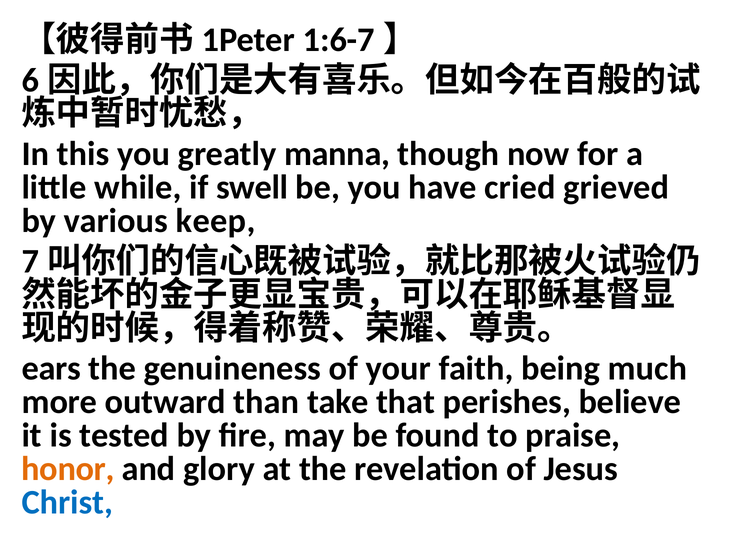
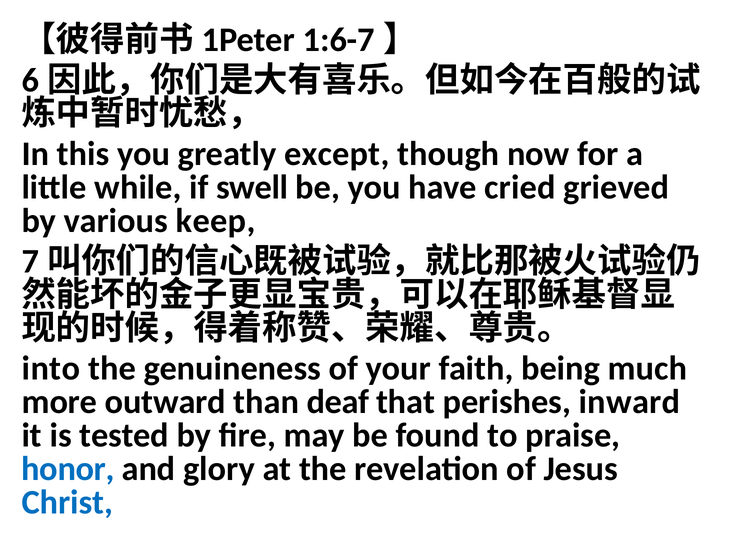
manna: manna -> except (337, 154)
ears: ears -> into (51, 368)
take: take -> deaf (338, 402)
believe: believe -> inward (630, 402)
honor colour: orange -> blue (68, 469)
